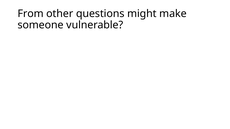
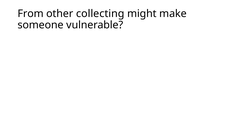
questions: questions -> collecting (100, 14)
